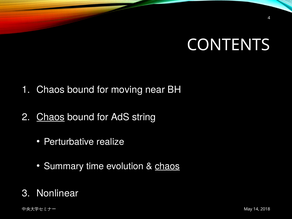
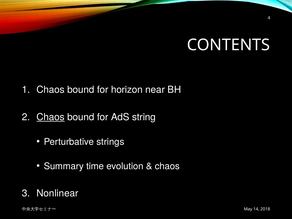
moving: moving -> horizon (127, 90)
realize: realize -> strings (110, 142)
chaos underline: present -> none (167, 166)
